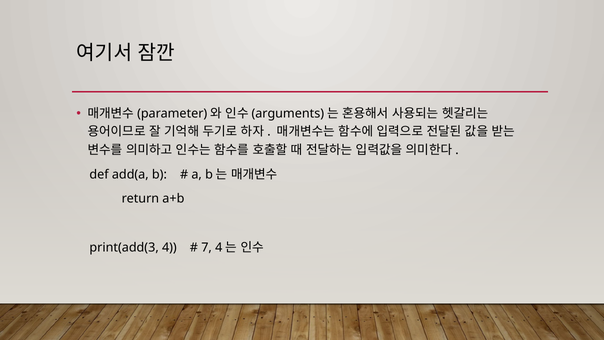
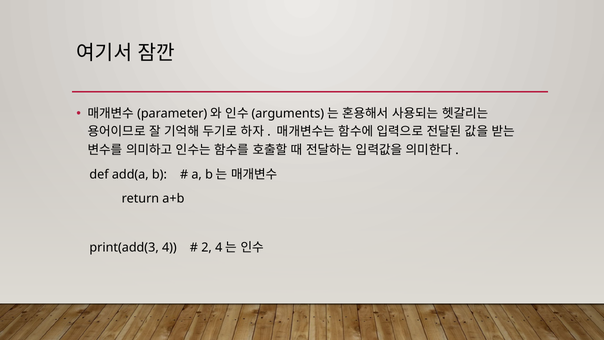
7: 7 -> 2 (207, 247)
